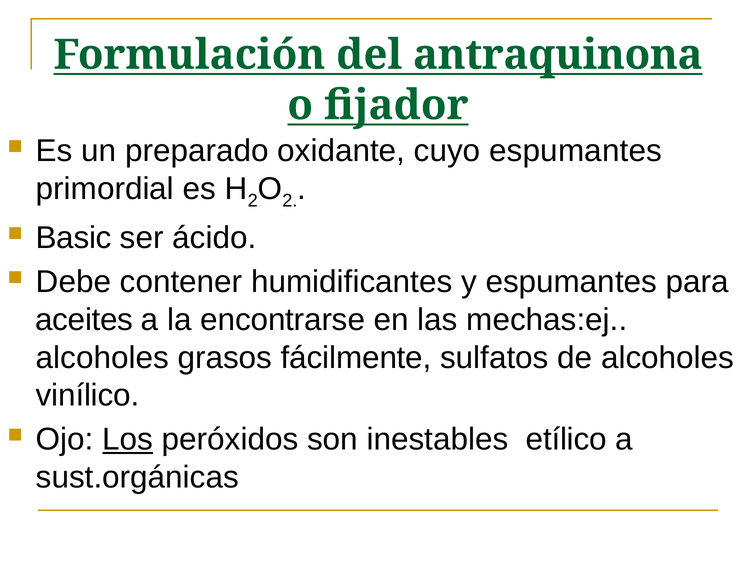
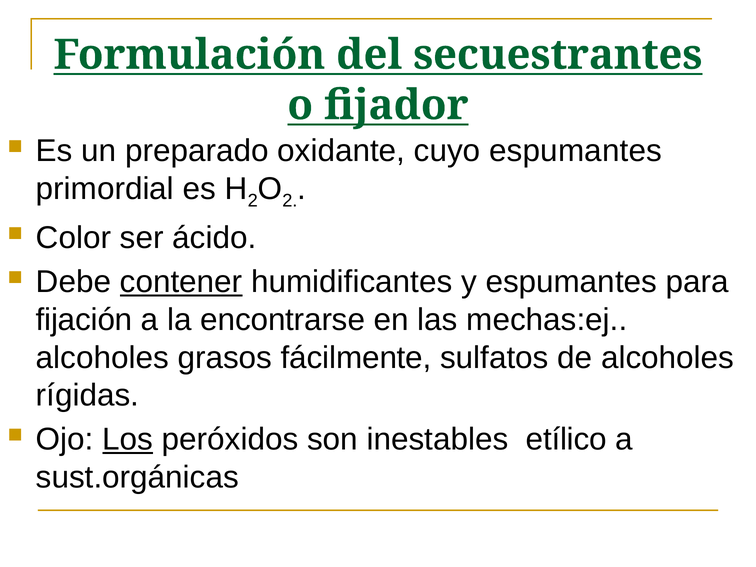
antraquinona: antraquinona -> secuestrantes (558, 55)
Basic: Basic -> Color (74, 238)
contener underline: none -> present (181, 282)
aceites: aceites -> fijación (84, 320)
vinílico: vinílico -> rígidas (88, 395)
